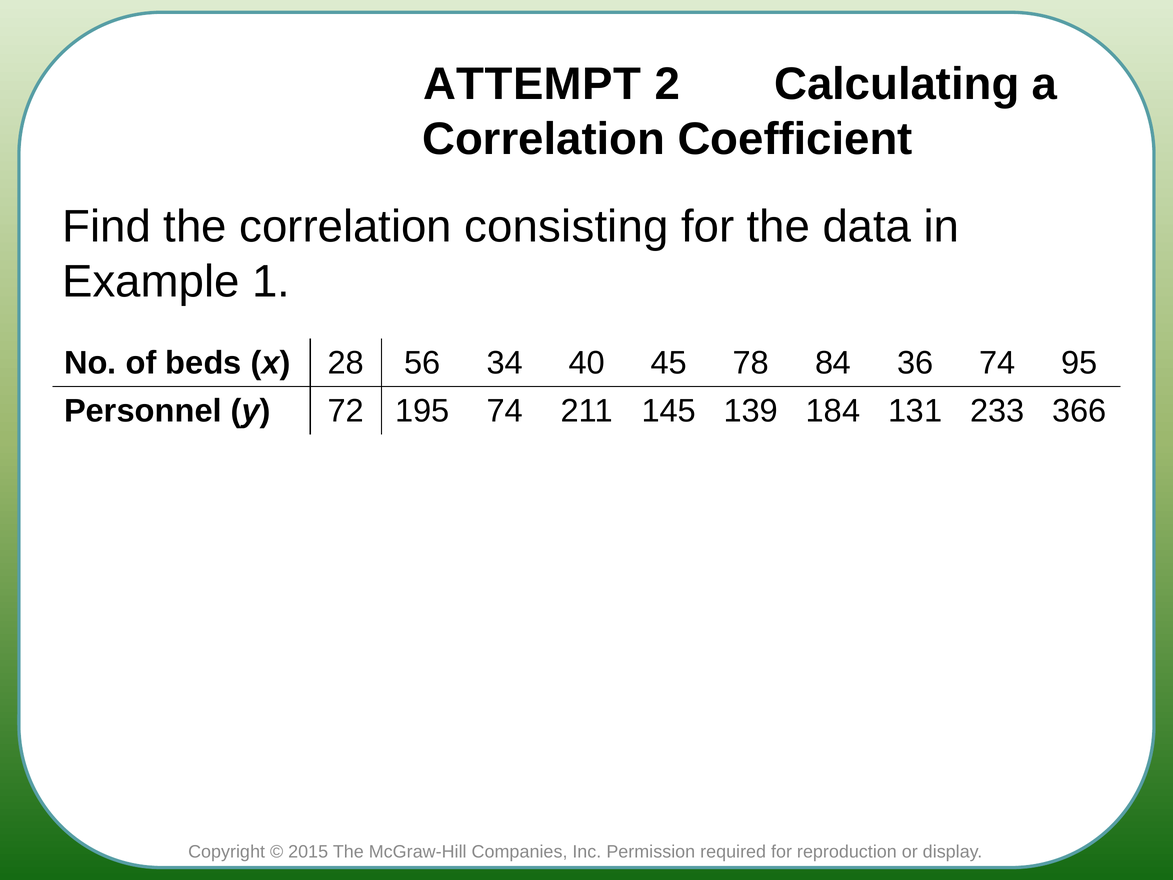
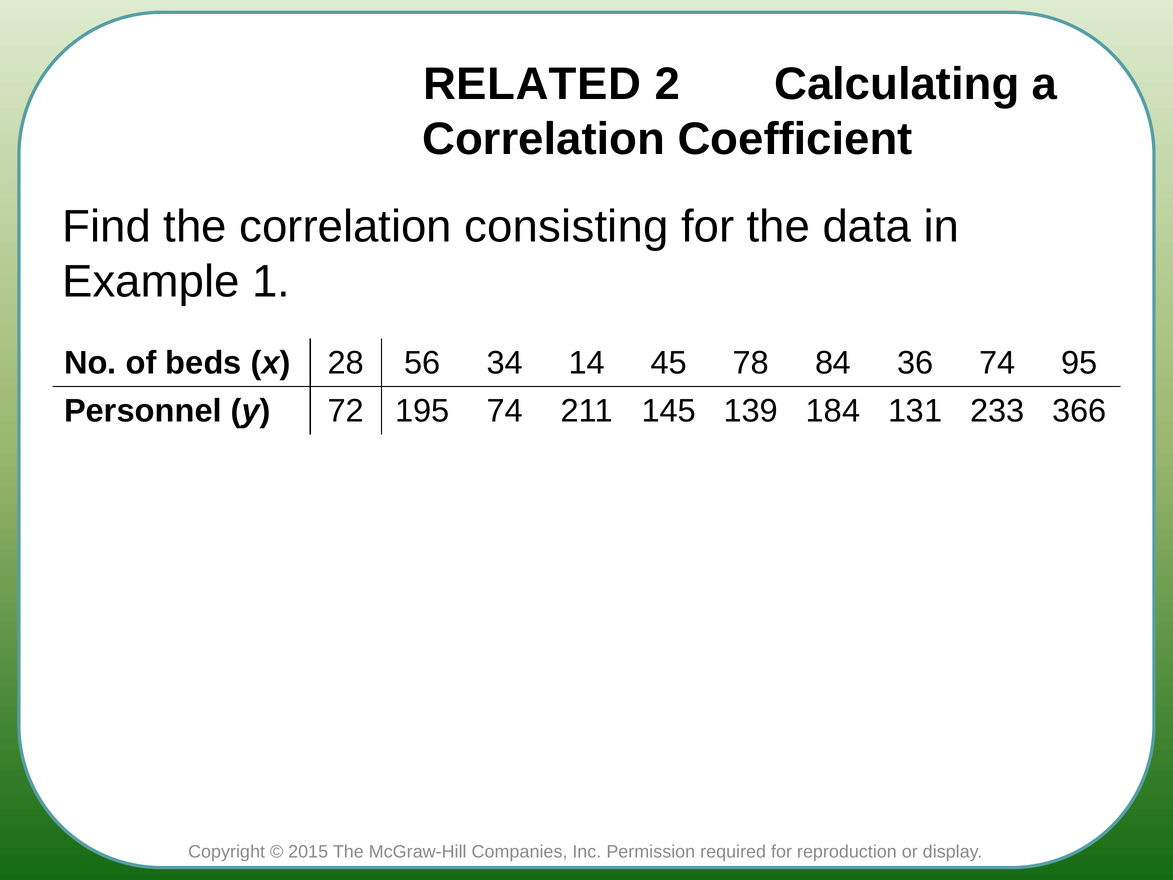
ATTEMPT: ATTEMPT -> RELATED (532, 84)
40: 40 -> 14 (587, 363)
